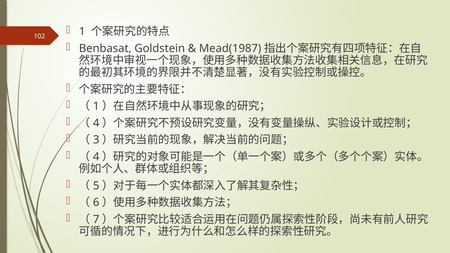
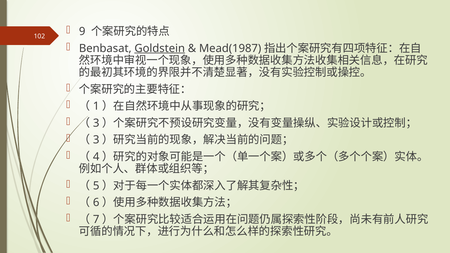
1: 1 -> 9 (82, 31)
Goldstein underline: none -> present (160, 48)
4: 4 -> 3 (96, 123)
